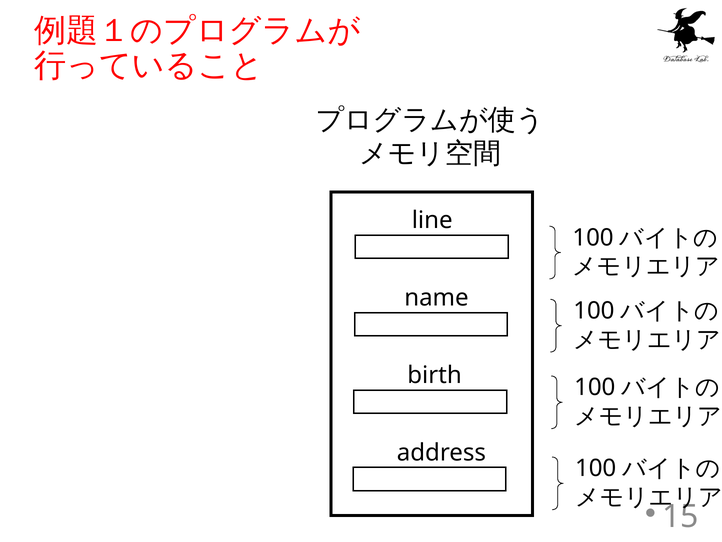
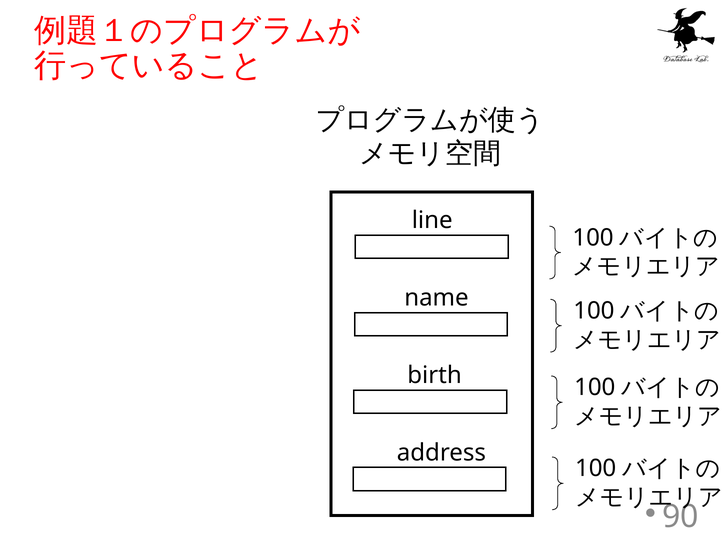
15: 15 -> 90 (681, 516)
